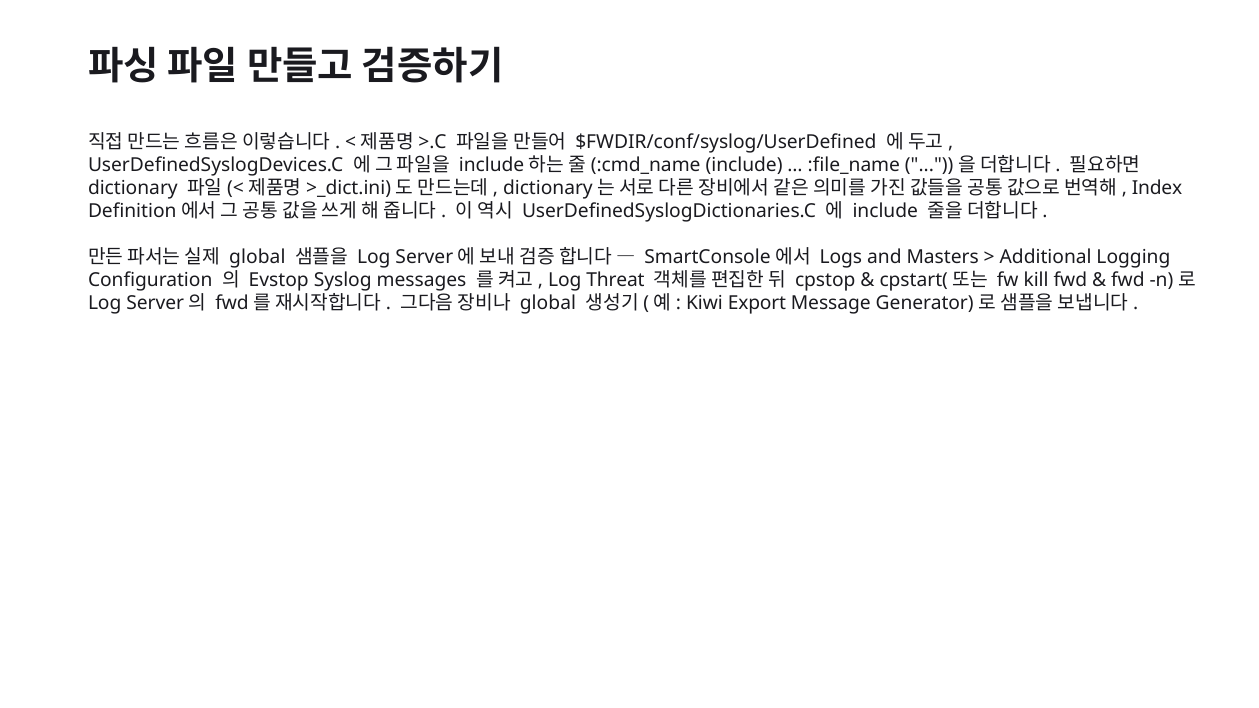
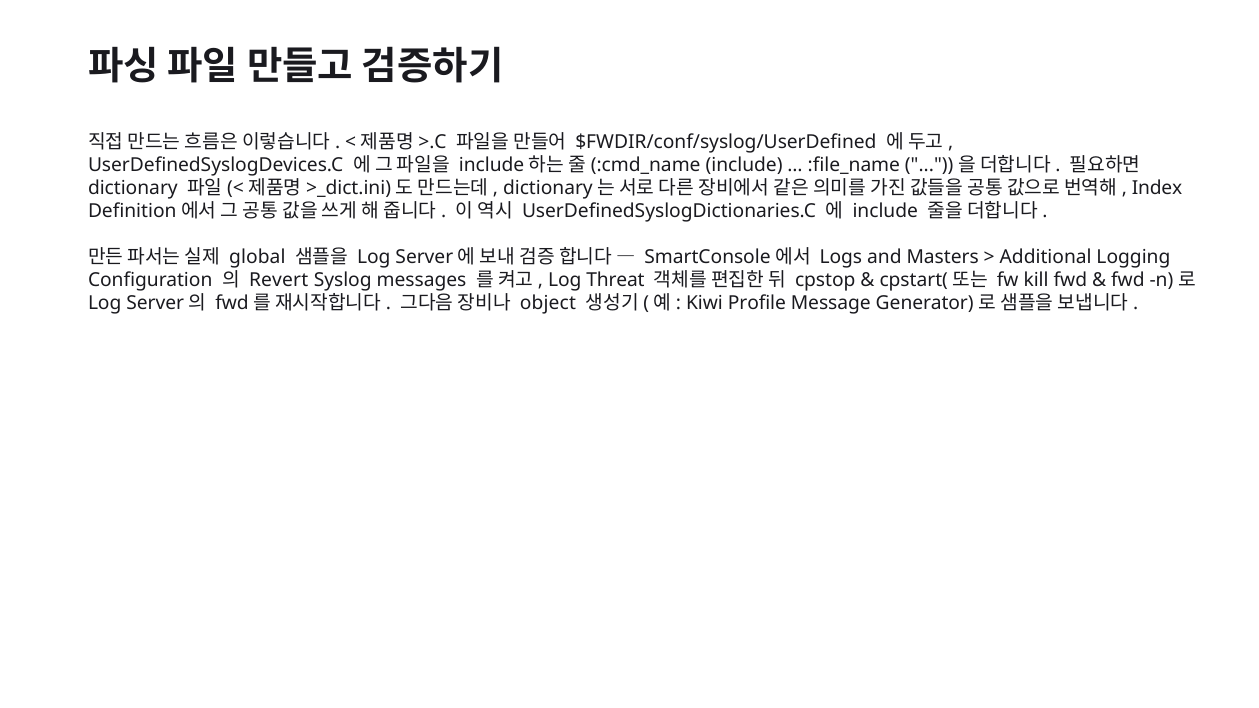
Evstop: Evstop -> Revert (279, 280)
global: global -> object (548, 303)
Export: Export -> Profile (757, 303)
